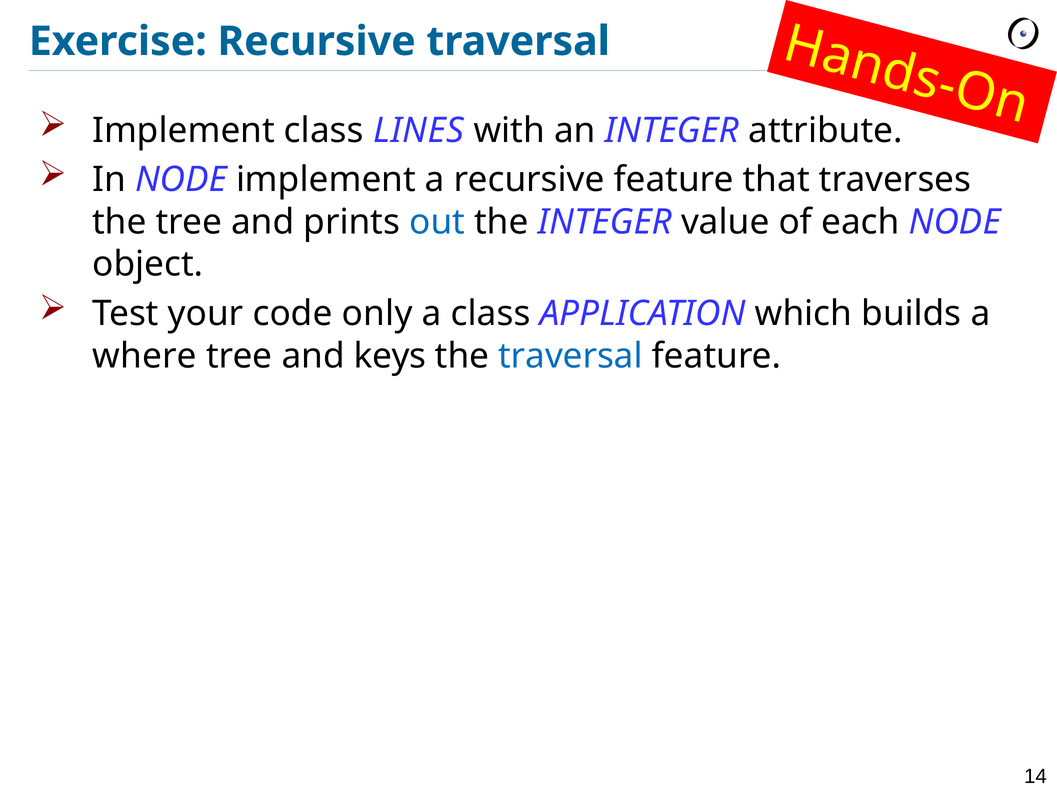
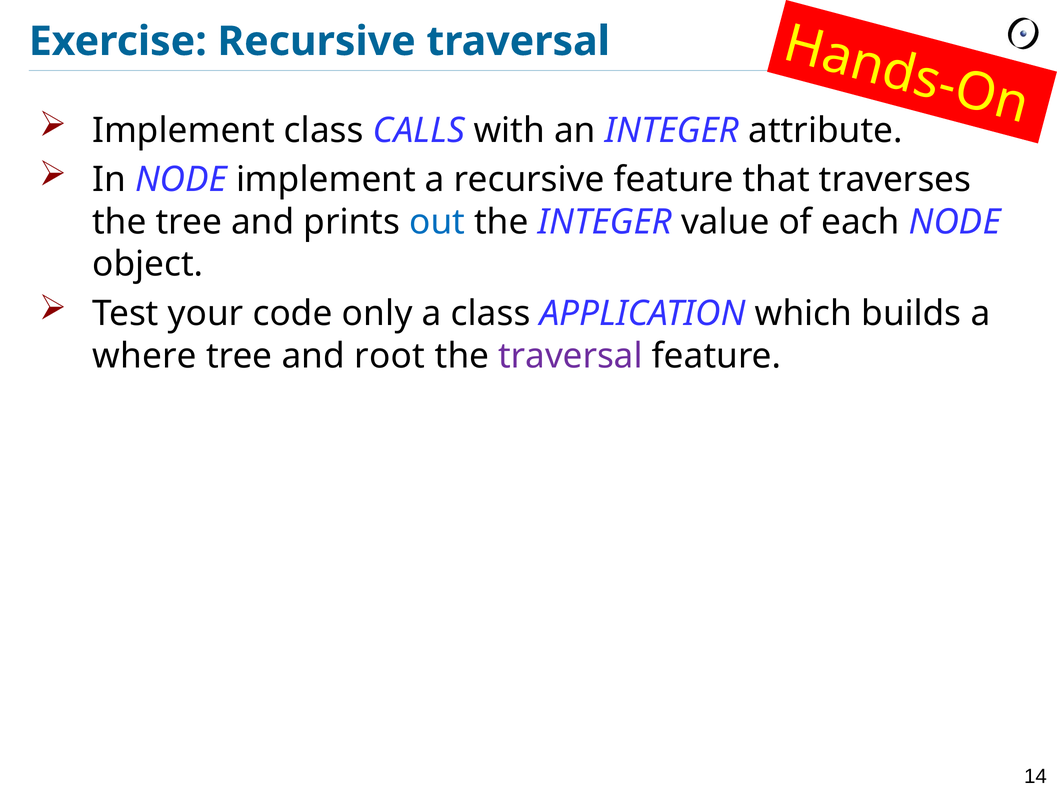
LINES: LINES -> CALLS (419, 130)
keys: keys -> root (390, 356)
traversal colour: blue -> purple (571, 356)
